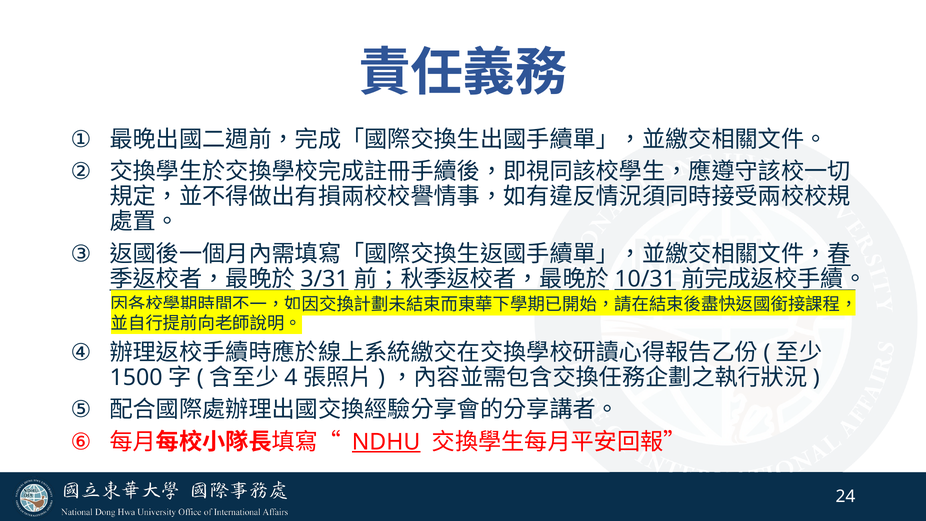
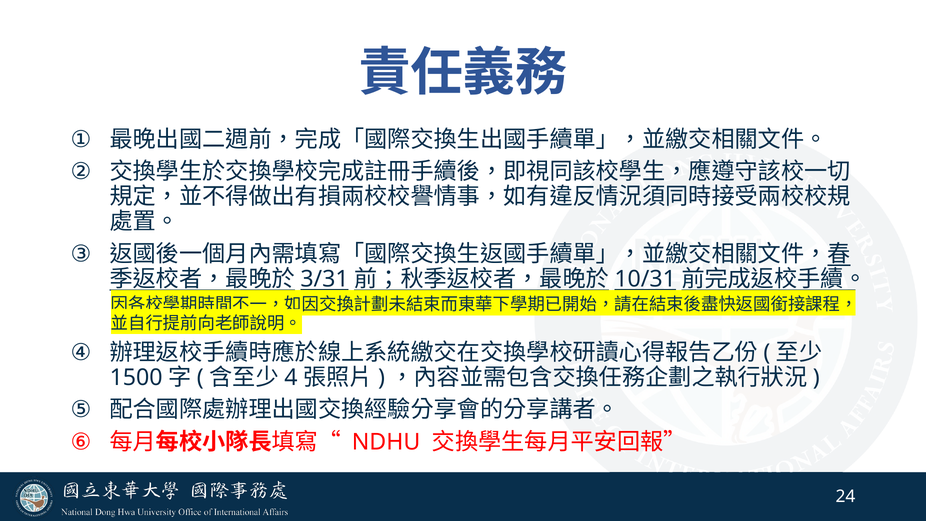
NDHU underline: present -> none (386, 442)
